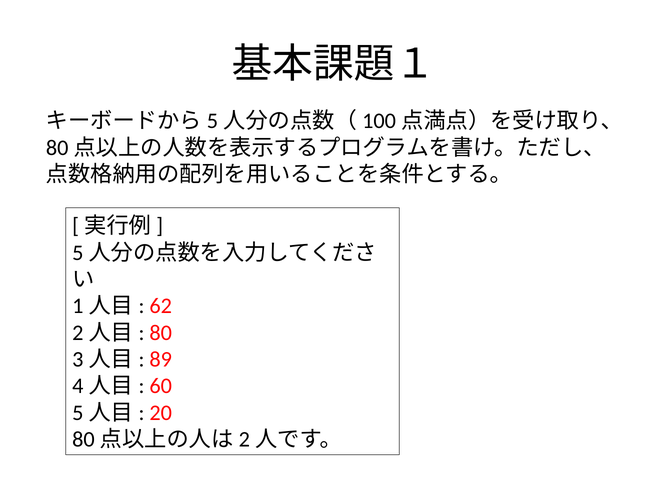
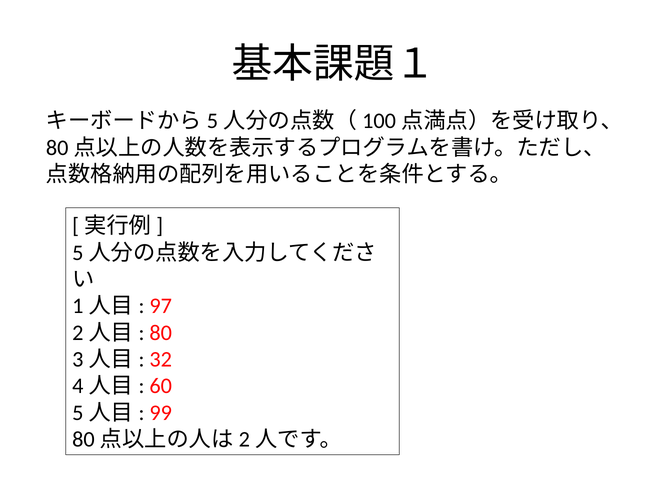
62: 62 -> 97 (161, 306)
89: 89 -> 32 (161, 360)
20: 20 -> 99 (161, 413)
